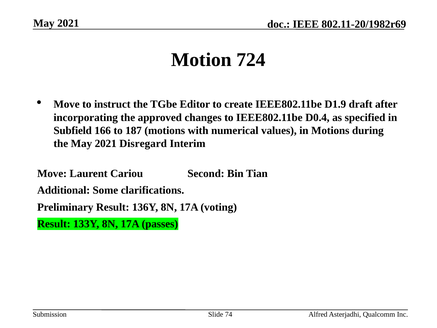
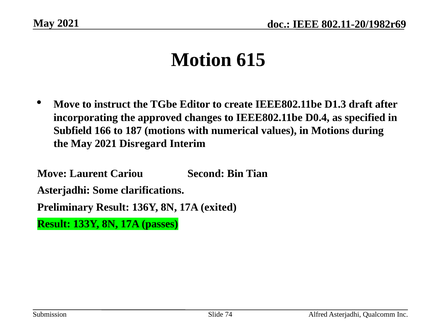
724: 724 -> 615 (251, 60)
D1.9: D1.9 -> D1.3 (335, 104)
Additional: Additional -> Asterjadhi (64, 190)
voting: voting -> exited (219, 207)
